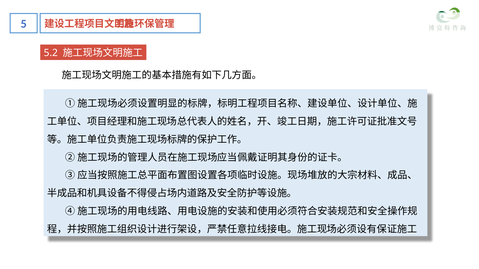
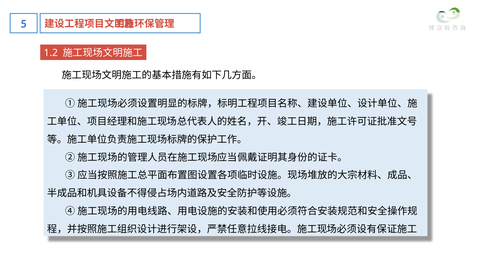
5.2: 5.2 -> 1.2 (51, 53)
